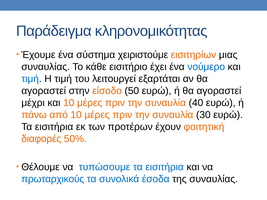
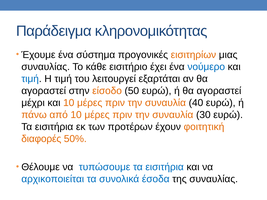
χειριστούμε: χειριστούμε -> προγονικές (143, 55)
πρωταρχικούς: πρωταρχικούς -> αρχικοποιείται (53, 179)
